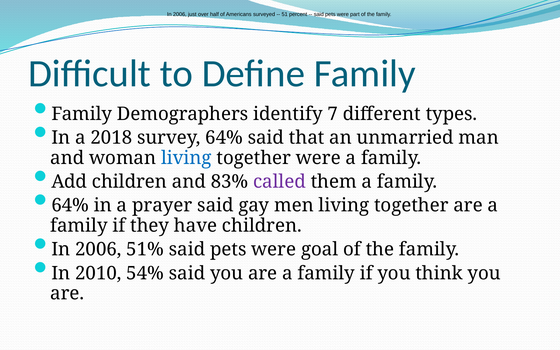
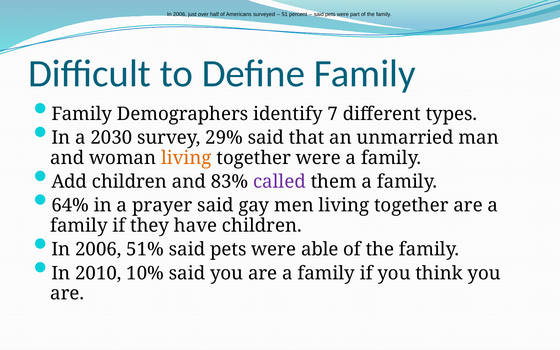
2018: 2018 -> 2030 (111, 138)
survey 64%: 64% -> 29% (224, 138)
living colour: blue -> orange (186, 158)
goal: goal -> able (320, 249)
54%: 54% -> 10% (145, 273)
